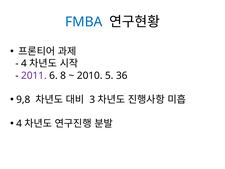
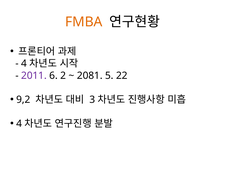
FMBA colour: blue -> orange (84, 22)
8: 8 -> 2 (63, 75)
2010: 2010 -> 2081 (90, 75)
36: 36 -> 22 (122, 75)
9,8: 9,8 -> 9,2 (23, 99)
